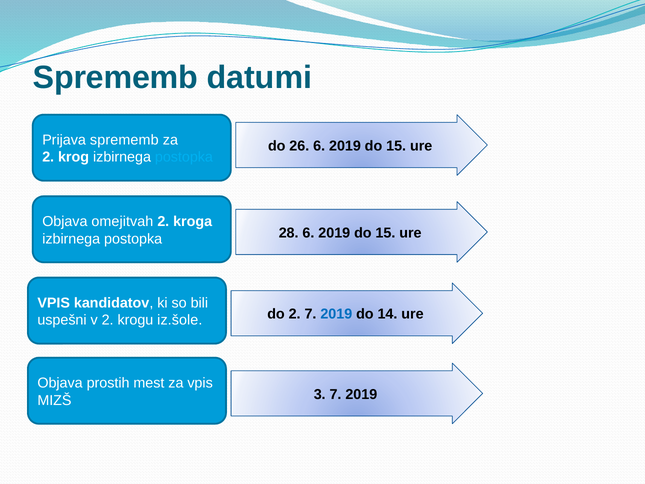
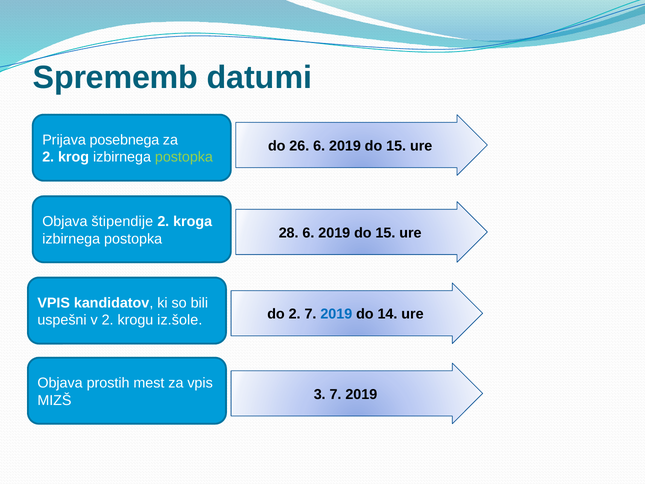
Prijava sprememb: sprememb -> posebnega (124, 140)
postopka colour: light blue -> light green (184, 157)
omejitvah: omejitvah -> štipendije (122, 222)
